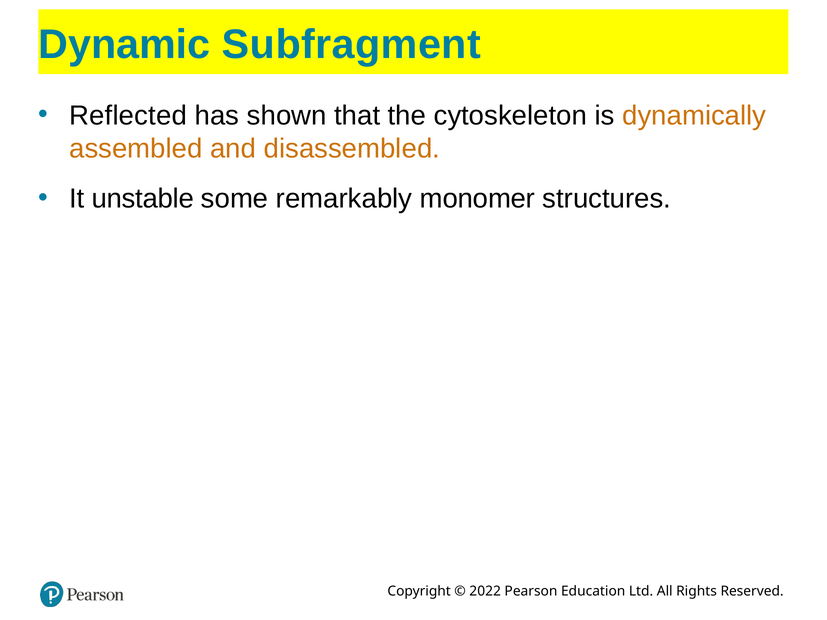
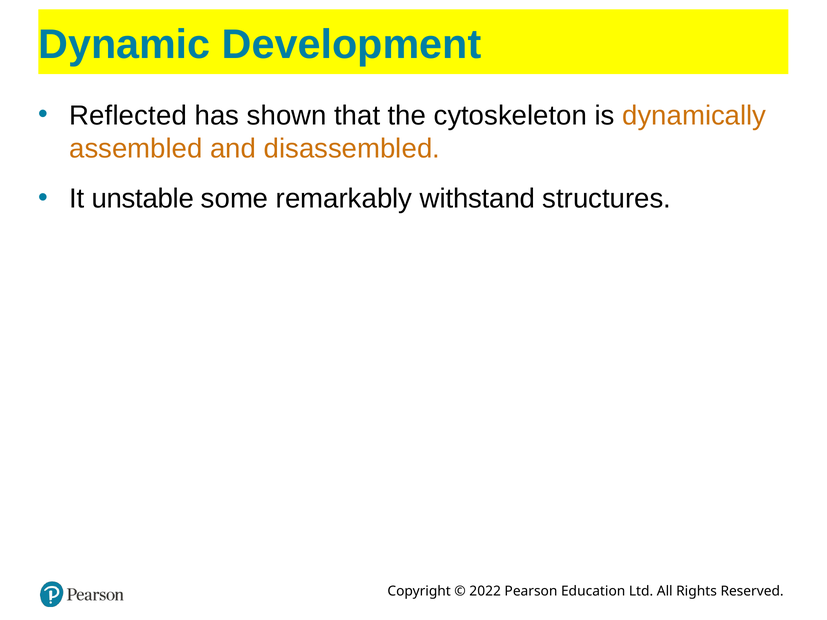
Subfragment: Subfragment -> Development (352, 45)
monomer: monomer -> withstand (477, 199)
